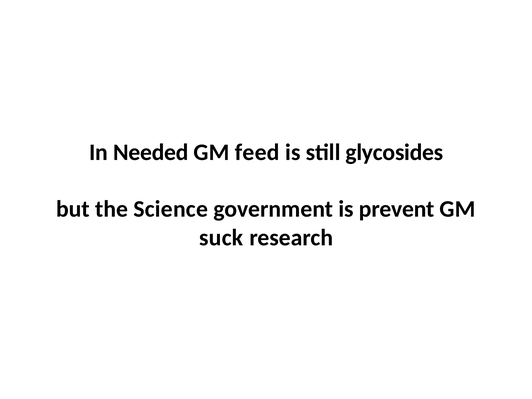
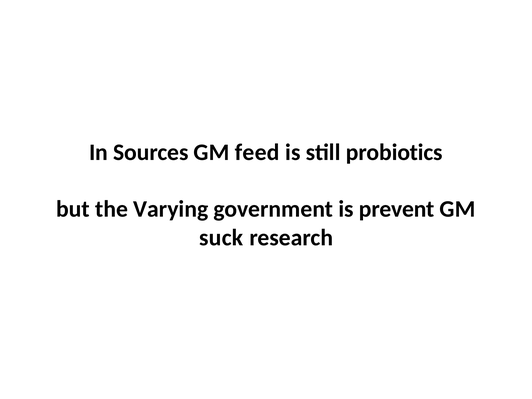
Needed: Needed -> Sources (151, 152)
glycosides: glycosides -> probiotics (394, 152)
Science: Science -> Varying (171, 209)
